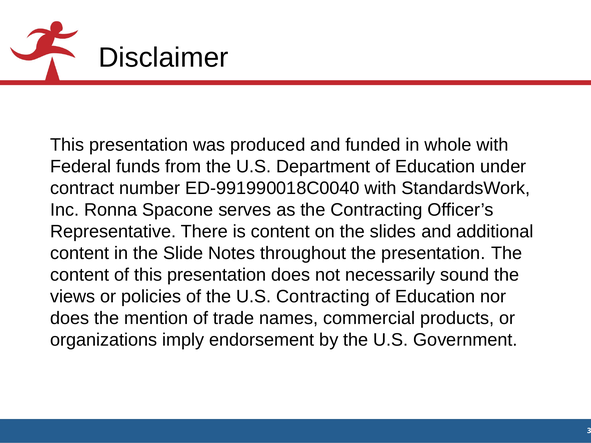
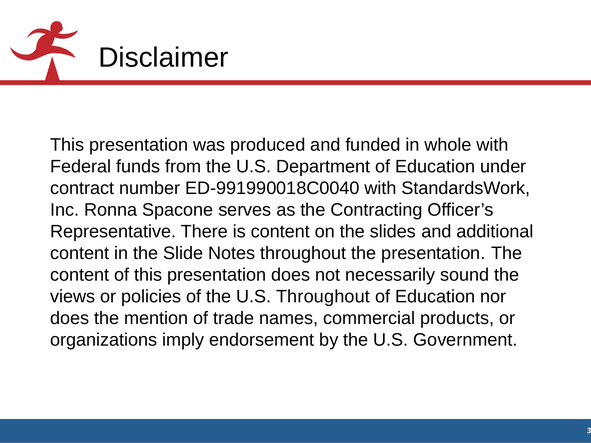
U.S Contracting: Contracting -> Throughout (323, 297)
